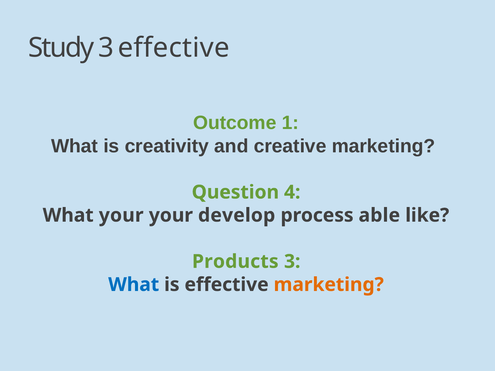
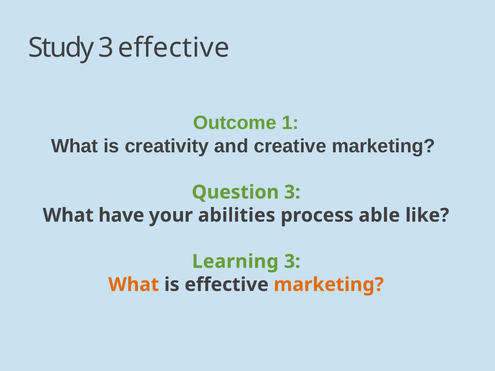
Question 4: 4 -> 3 (292, 192)
What your: your -> have (121, 215)
develop: develop -> abilities (237, 215)
Products: Products -> Learning (235, 262)
What colour: blue -> orange (134, 285)
